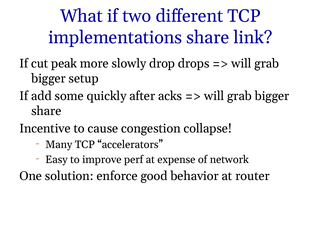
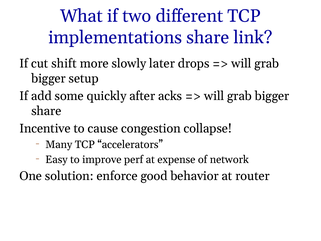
peak: peak -> shift (64, 63)
drop: drop -> later (162, 63)
